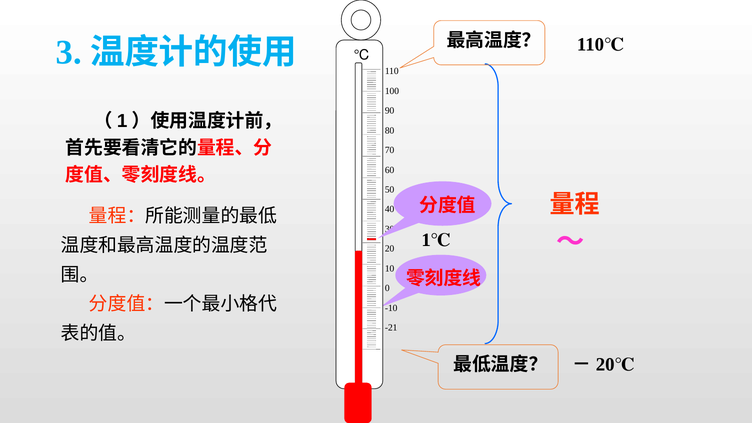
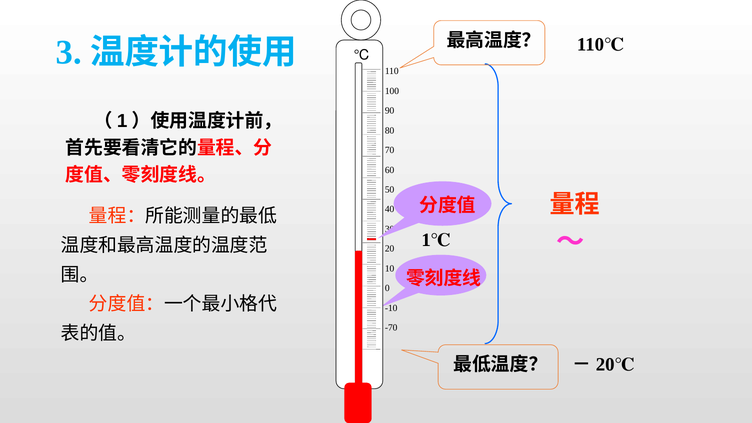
-21: -21 -> -70 (391, 328)
